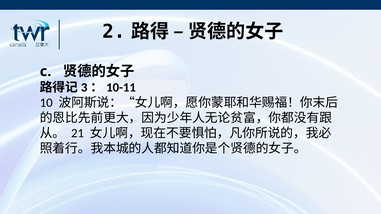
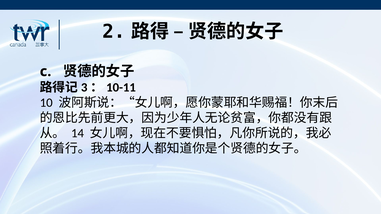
21: 21 -> 14 (78, 133)
